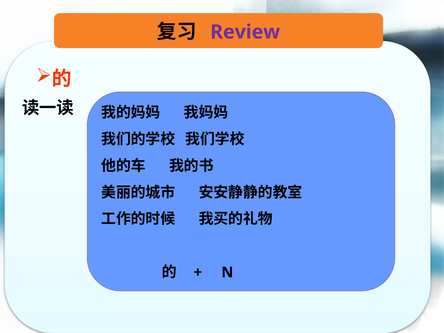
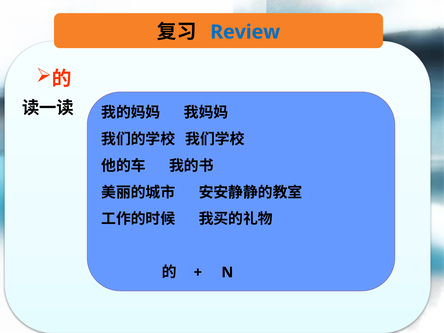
Review colour: purple -> blue (245, 32)
